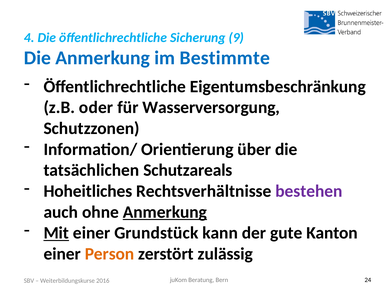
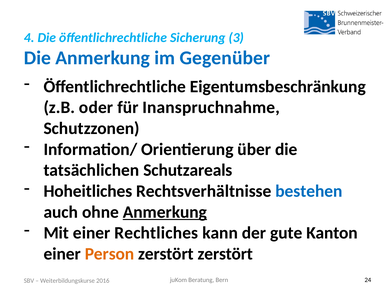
9: 9 -> 3 (236, 38)
Bestimmte: Bestimmte -> Gegenüber (225, 58)
Wasserversorgung: Wasserversorgung -> Inanspruchnahme (211, 107)
bestehen colour: purple -> blue (309, 191)
Mit underline: present -> none (56, 233)
Grundstück: Grundstück -> Rechtliches (156, 233)
zerstört zulässig: zulässig -> zerstört (225, 254)
